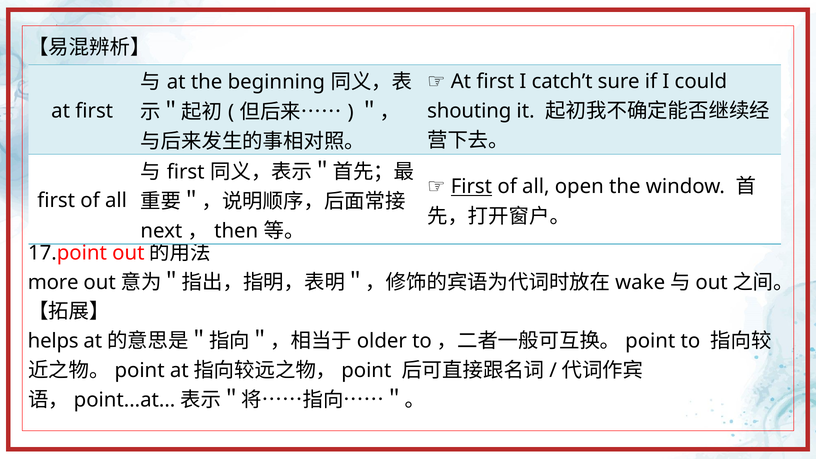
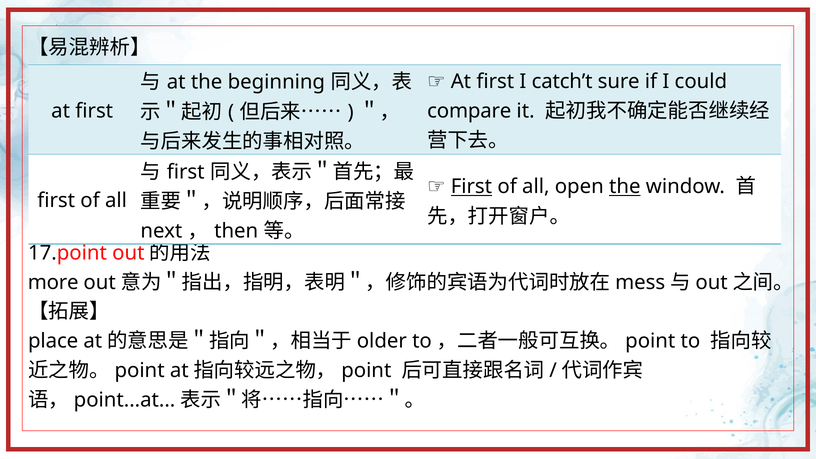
shouting: shouting -> compare (469, 111)
the underline: none -> present (625, 187)
wake: wake -> mess (640, 282)
helps: helps -> place (53, 341)
